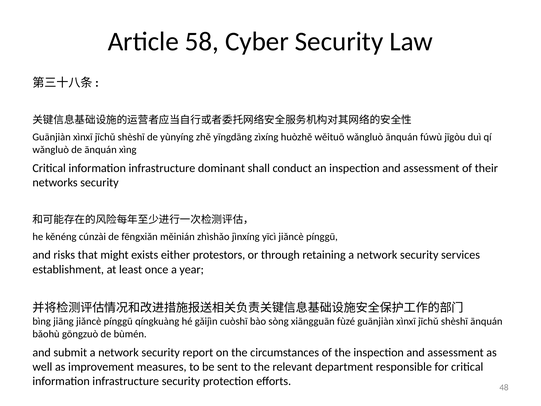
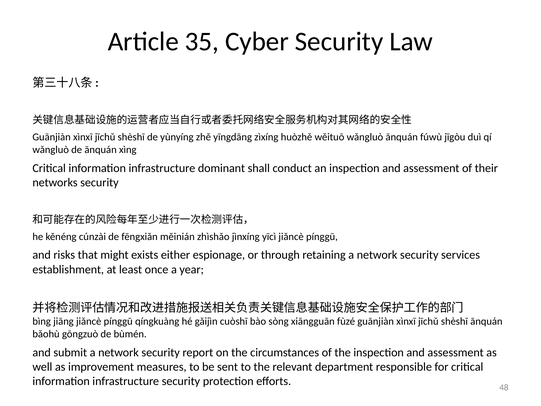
58: 58 -> 35 (202, 42)
protestors: protestors -> espionage (219, 255)
